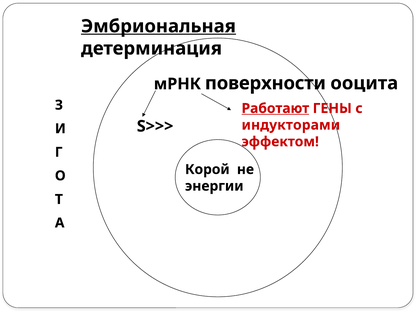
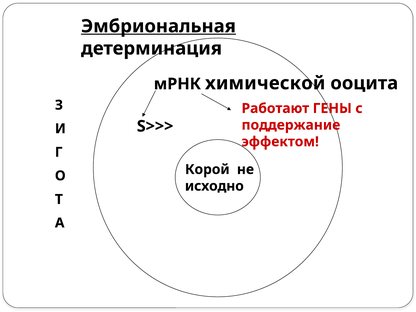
поверхности: поверхности -> химической (265, 83)
Работают underline: present -> none (275, 108)
индукторами: индукторами -> поддержание (291, 125)
энергии: энергии -> исходно (214, 186)
